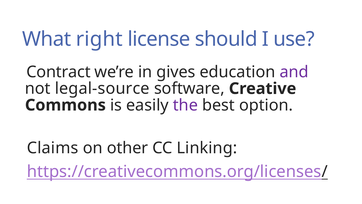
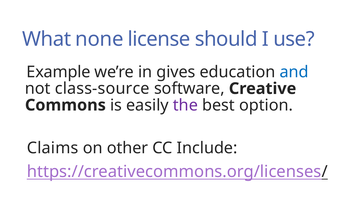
right: right -> none (99, 39)
Contract: Contract -> Example (58, 72)
and colour: purple -> blue (294, 72)
legal-source: legal-source -> class-source (102, 88)
Linking: Linking -> Include (207, 148)
